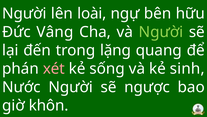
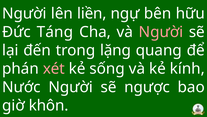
loài: loài -> liền (92, 14)
Vâng: Vâng -> Táng (55, 32)
Người colour: light green -> pink (161, 32)
sinh: sinh -> kính (187, 68)
